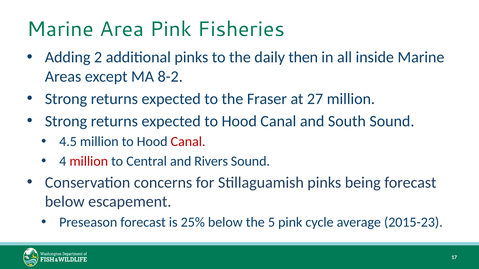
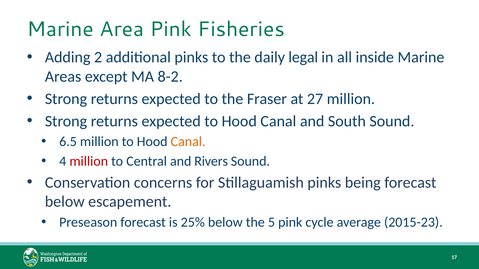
then: then -> legal (303, 57)
4.5: 4.5 -> 6.5 (68, 142)
Canal colour: red -> orange (188, 142)
